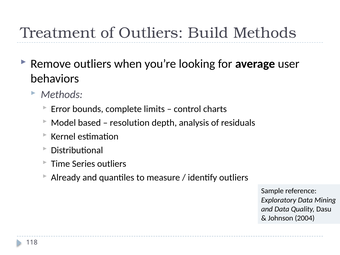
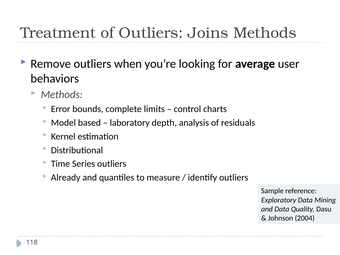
Build: Build -> Joins (208, 33)
resolution: resolution -> laboratory (130, 123)
